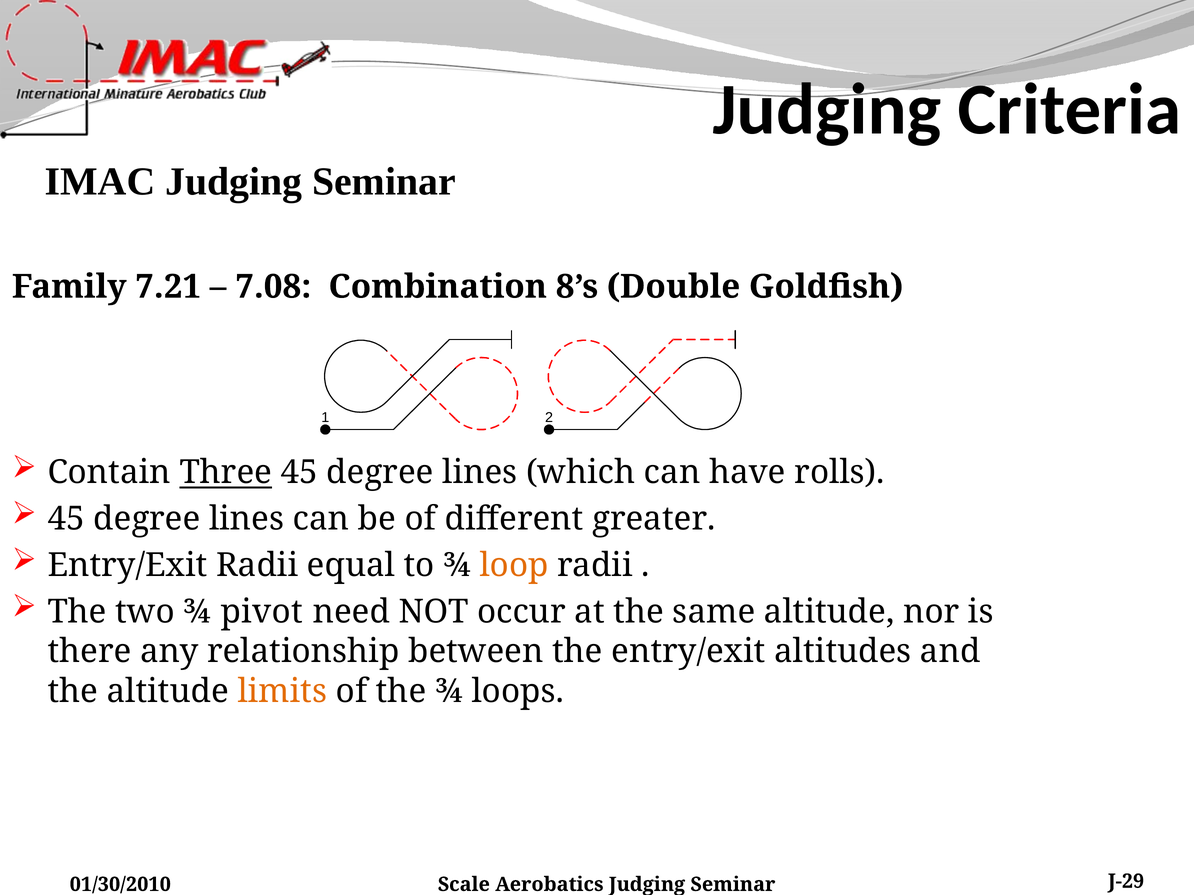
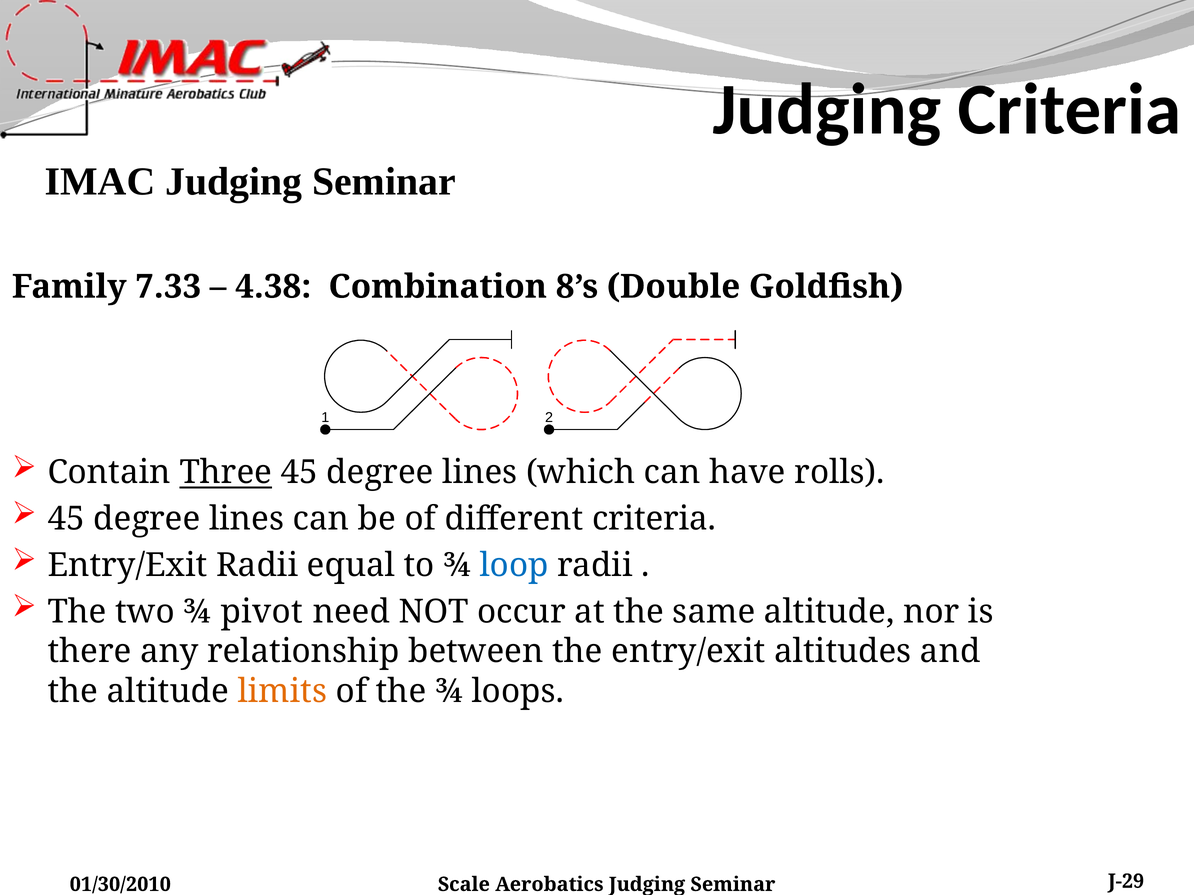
7.21: 7.21 -> 7.33 (168, 287)
7.08: 7.08 -> 4.38 (273, 287)
different greater: greater -> criteria (654, 519)
loop colour: orange -> blue (514, 566)
